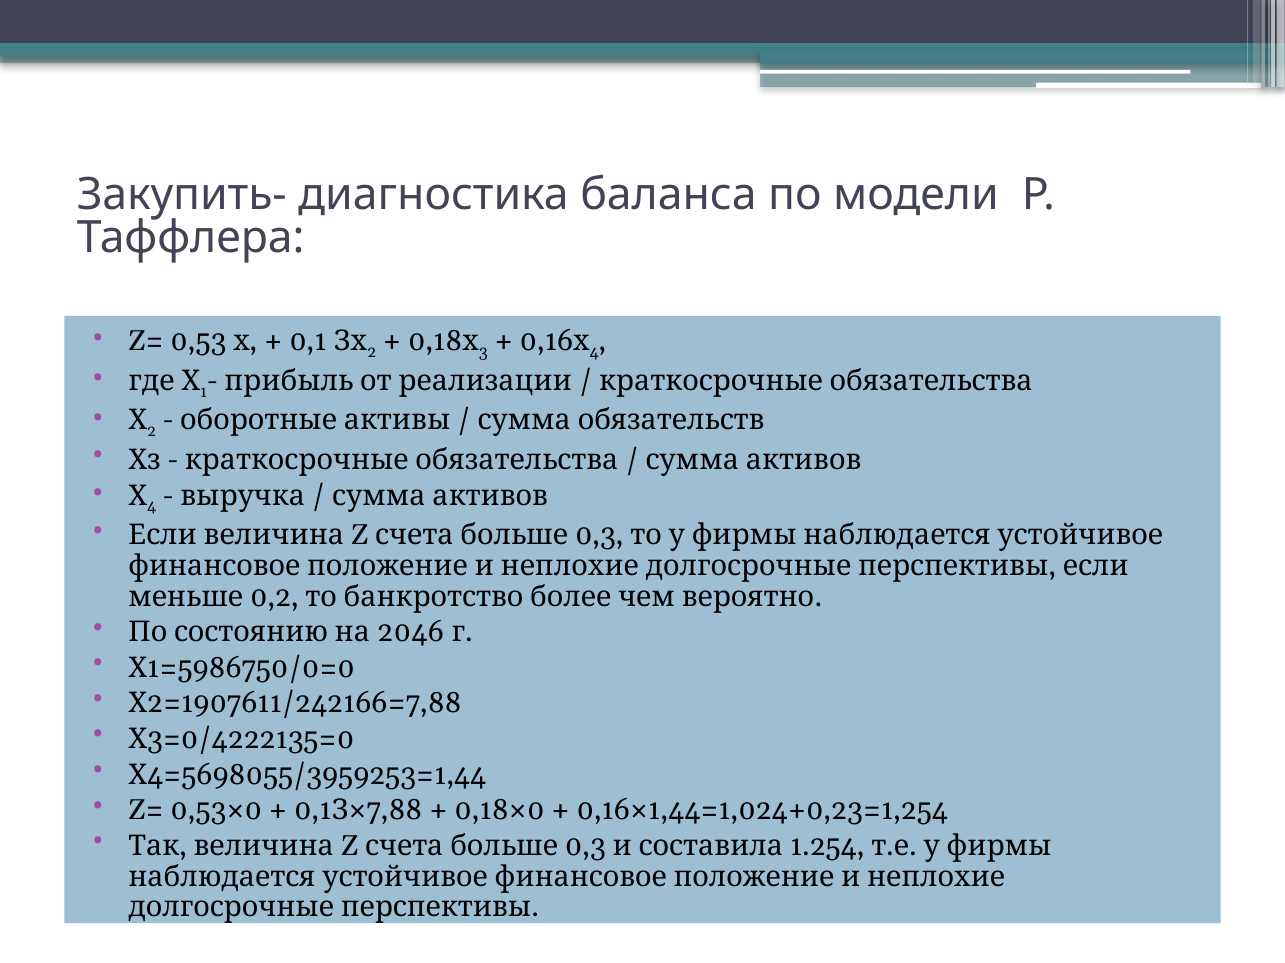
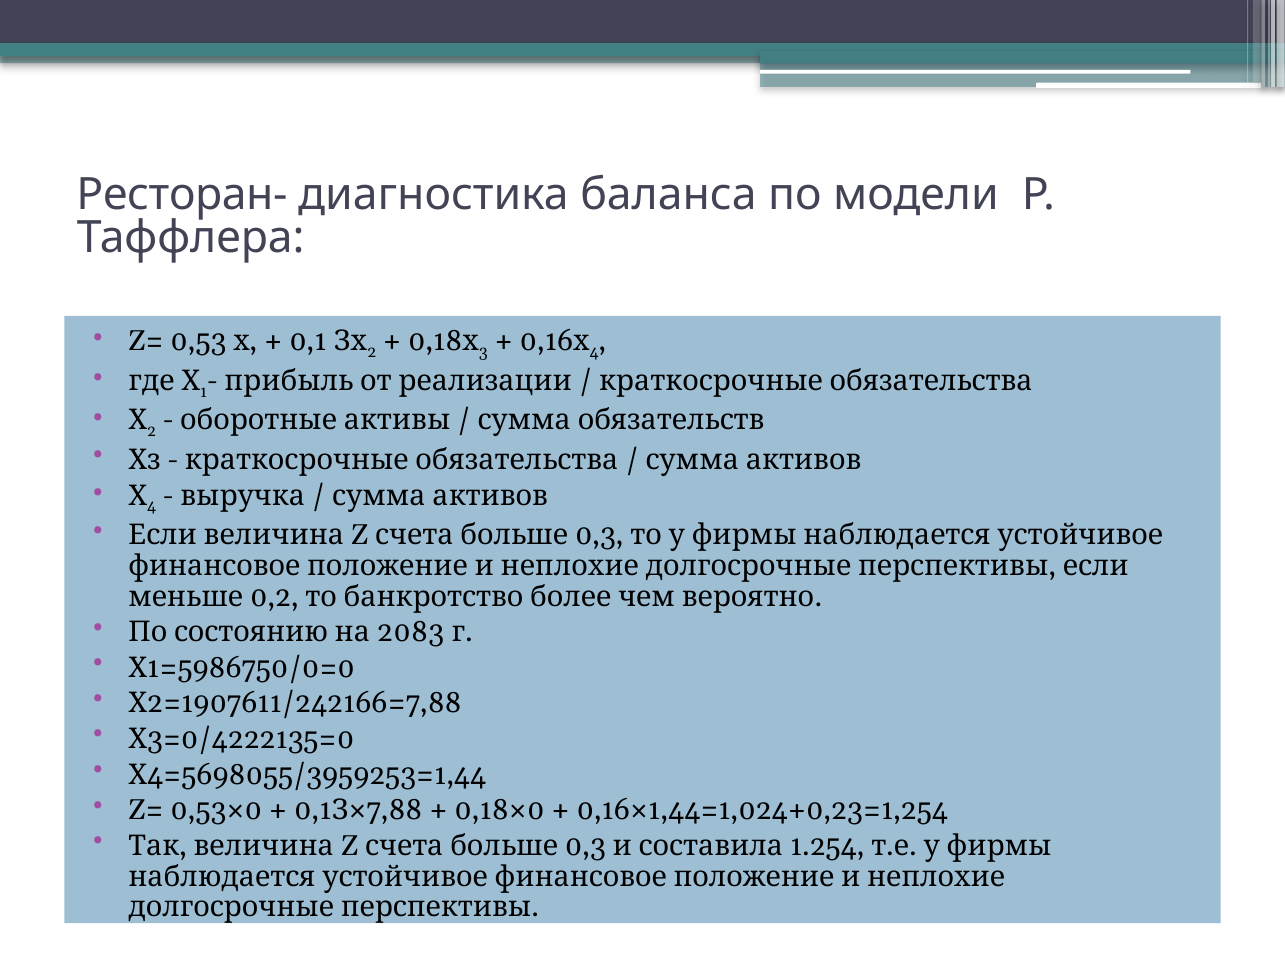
Закупить-: Закупить- -> Ресторан- (182, 195)
2046: 2046 -> 2083 (411, 633)
